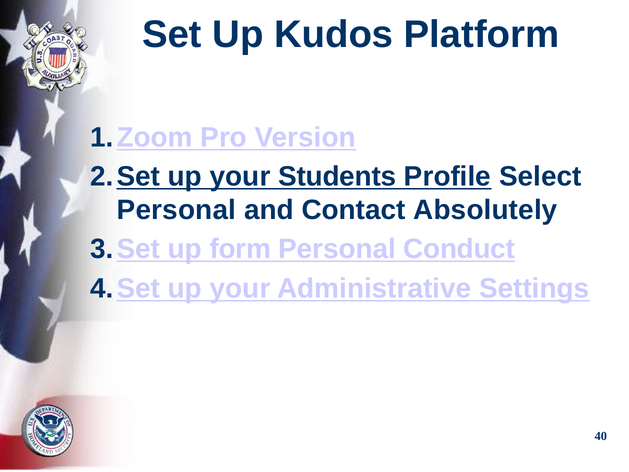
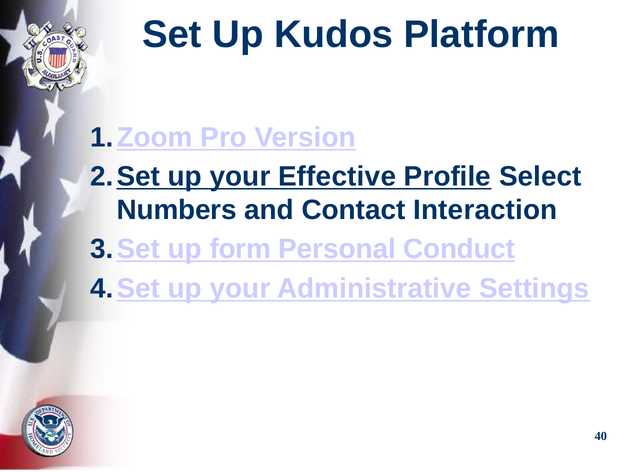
Students: Students -> Effective (337, 176)
Personal: Personal -> Numbers (177, 210)
Absolutely: Absolutely -> Interaction (485, 210)
